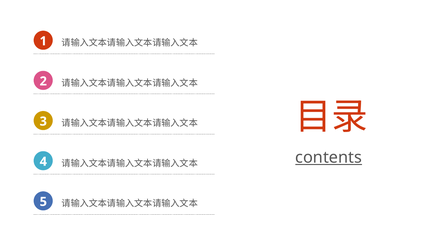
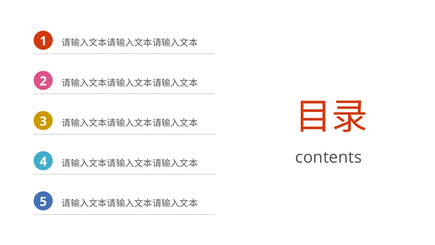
contents underline: present -> none (329, 157)
